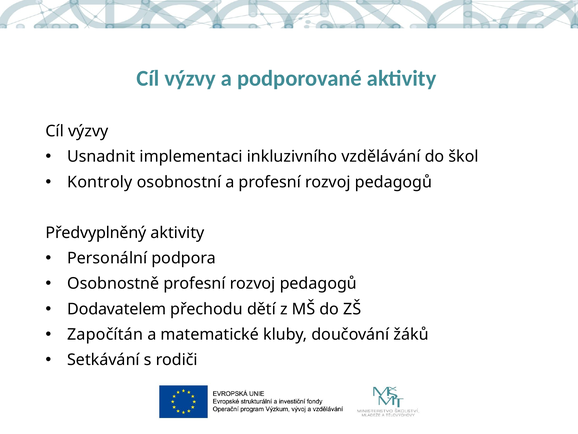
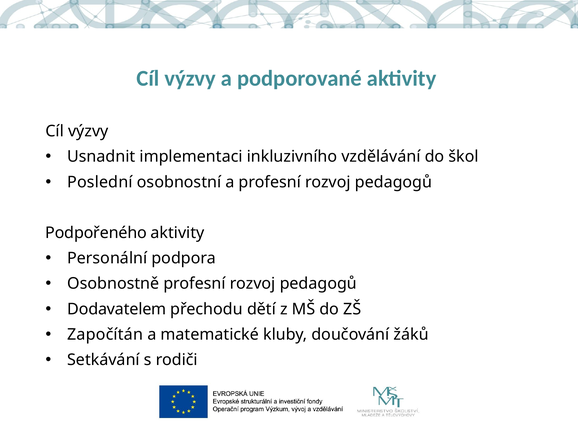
Kontroly: Kontroly -> Poslední (100, 182)
Předvyplněný: Předvyplněný -> Podpořeného (96, 233)
